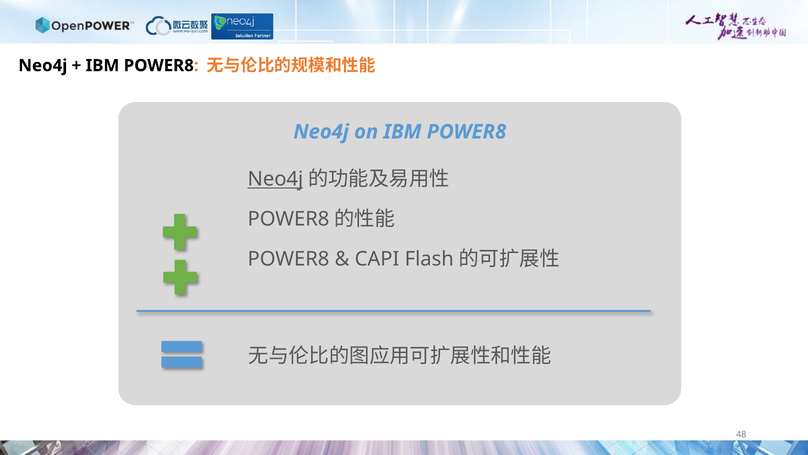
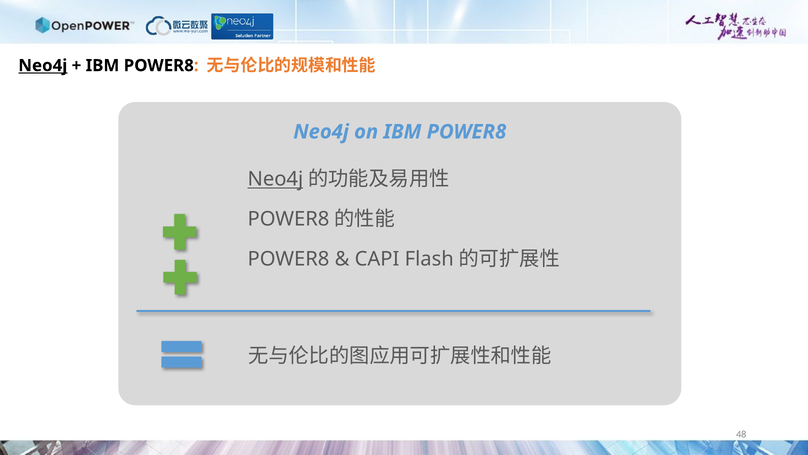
Neo4j underline: none -> present (43, 66)
